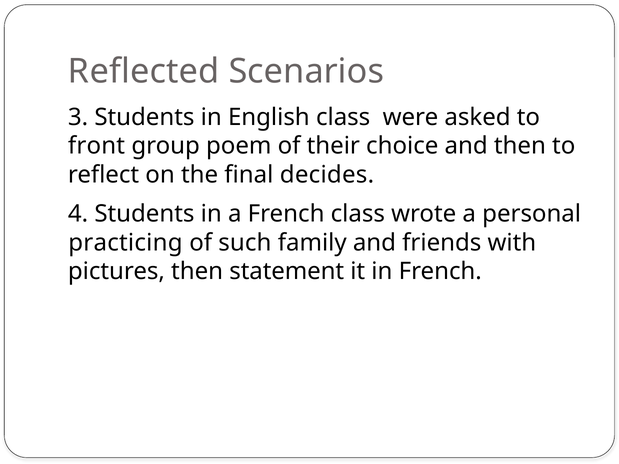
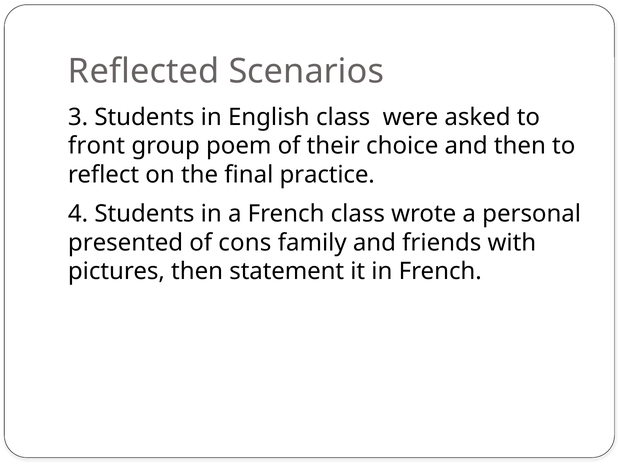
decides: decides -> practice (327, 175)
practicing: practicing -> presented (126, 243)
such: such -> cons (245, 243)
